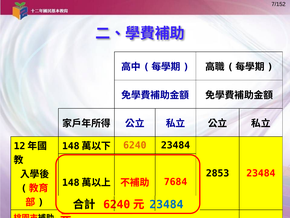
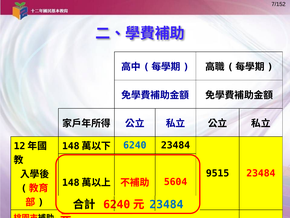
6240 colour: orange -> blue (135, 145)
2853: 2853 -> 9515 (218, 173)
7684: 7684 -> 5604 (176, 181)
